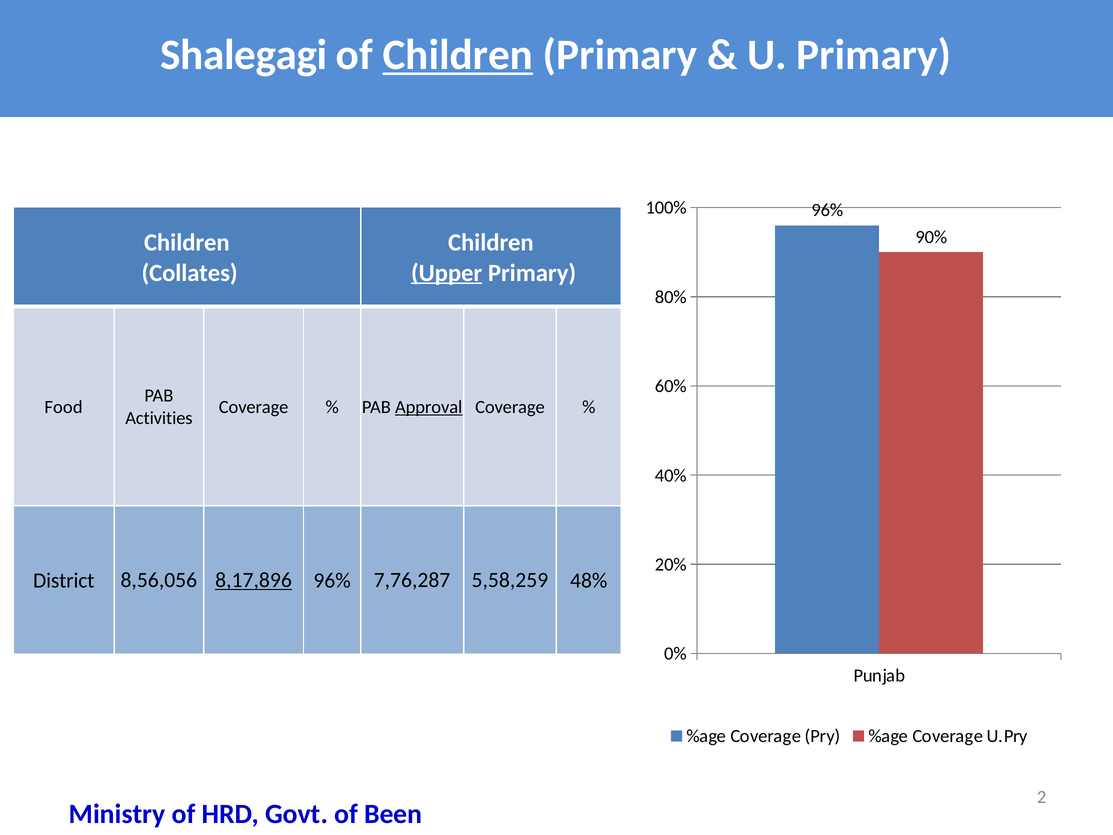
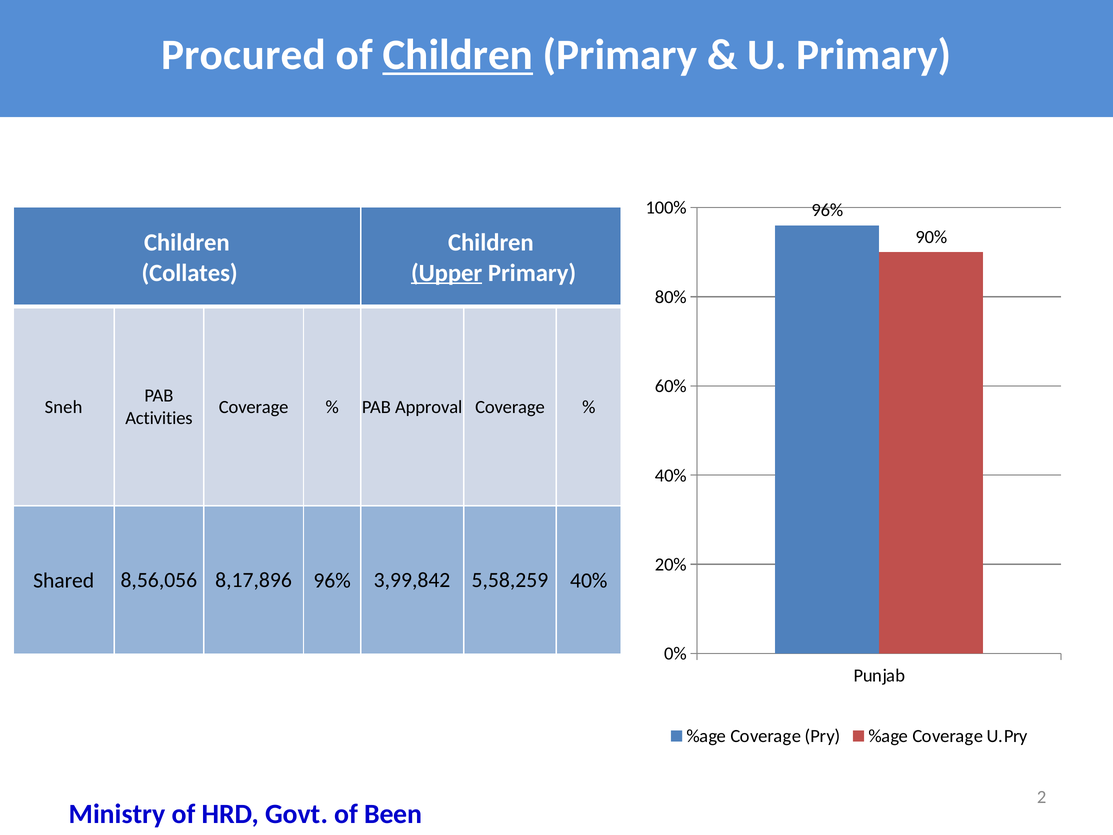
Shalegagi: Shalegagi -> Procured (244, 55)
Food: Food -> Sneh (63, 407)
Approval underline: present -> none (429, 407)
District: District -> Shared (64, 581)
8,17,896 underline: present -> none (254, 580)
7,76,287: 7,76,287 -> 3,99,842 (412, 580)
5,58,259 48%: 48% -> 40% (589, 581)
